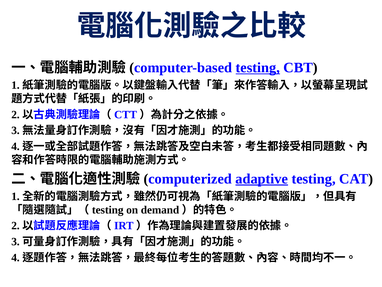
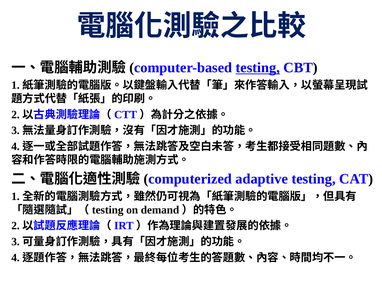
adaptive underline: present -> none (262, 179)
